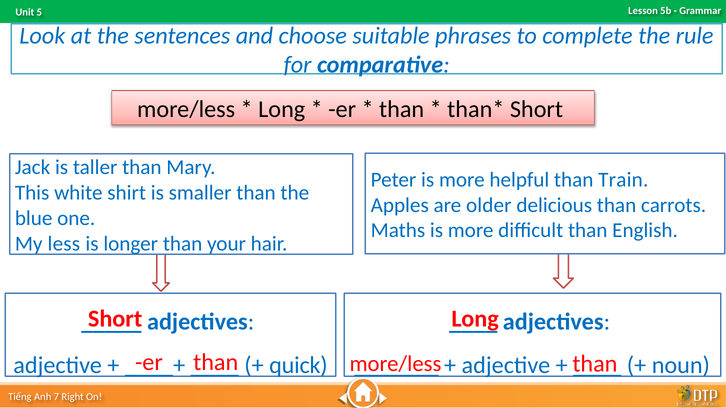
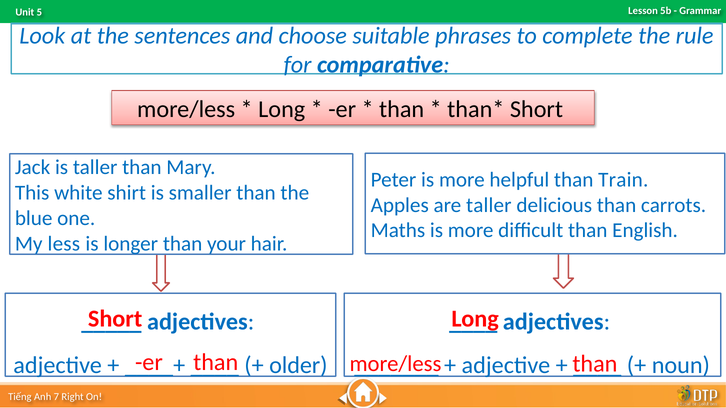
are older: older -> taller (489, 205)
quick: quick -> older (298, 366)
